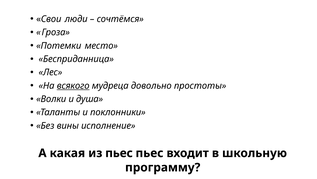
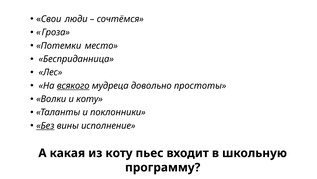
и душа: душа -> коту (89, 99)
Без underline: none -> present (45, 125)
из пьес: пьес -> коту (119, 153)
